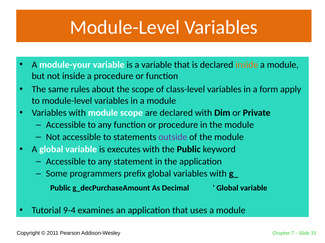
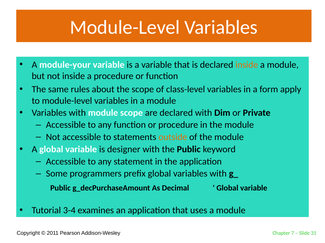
outside colour: purple -> orange (173, 137)
executes: executes -> designer (124, 150)
9-4: 9-4 -> 3-4 (69, 211)
